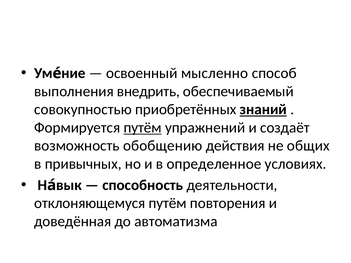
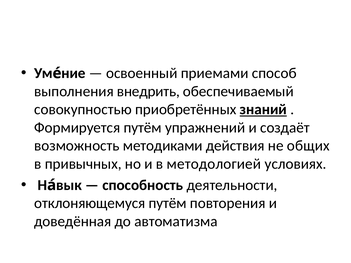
мысленно: мысленно -> приемами (215, 73)
путём underline: present -> none (143, 128)
обобщению: обобщению -> методиками (163, 146)
определенное: определенное -> методологией (214, 164)
